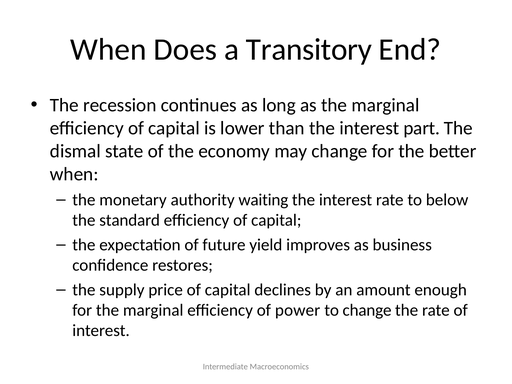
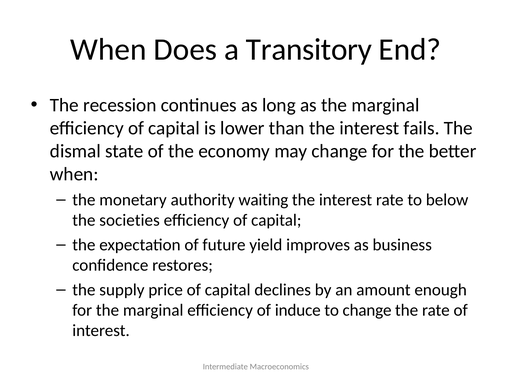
part: part -> fails (422, 128)
standard: standard -> societies (130, 220)
power: power -> induce (298, 310)
